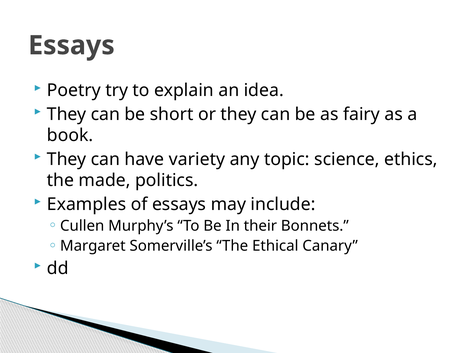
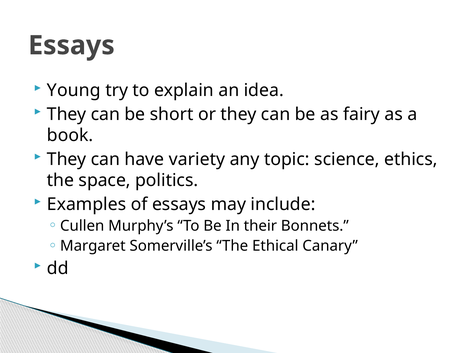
Poetry: Poetry -> Young (74, 90)
made: made -> space (105, 180)
